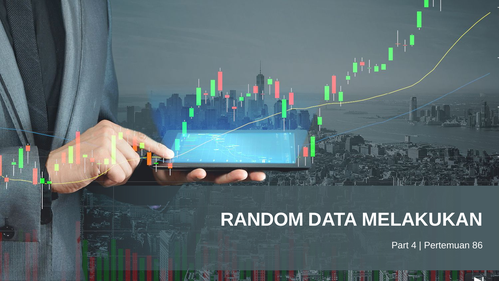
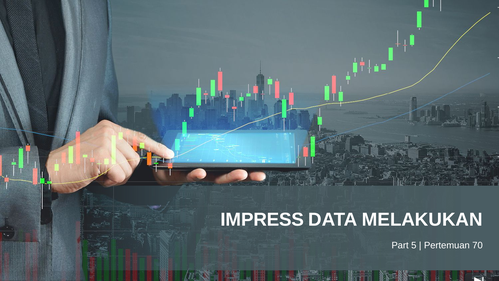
RANDOM: RANDOM -> IMPRESS (262, 219)
4: 4 -> 5 (414, 245)
86: 86 -> 70 (478, 245)
